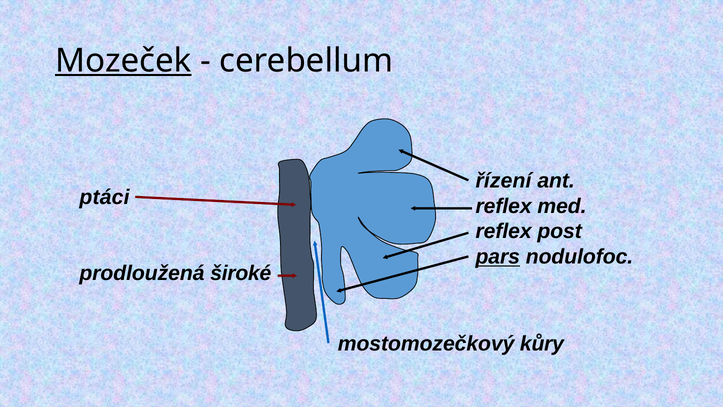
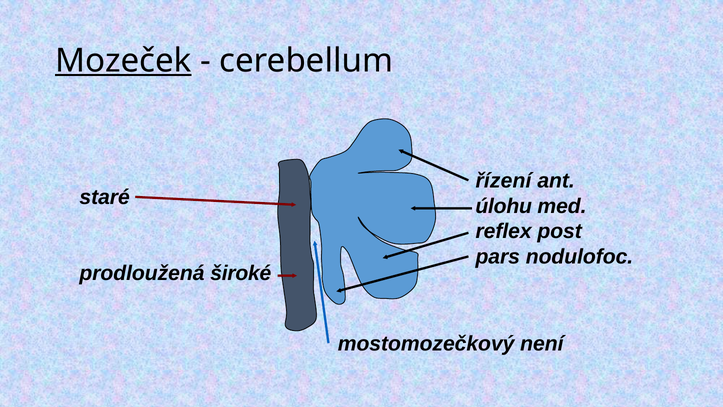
ptáci: ptáci -> staré (105, 197)
reflex: reflex -> úlohu (504, 206)
pars underline: present -> none (498, 257)
kůry: kůry -> není (542, 343)
